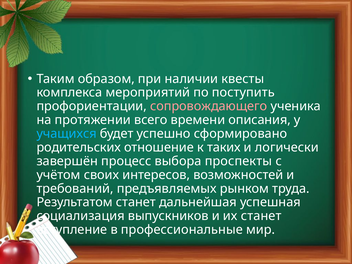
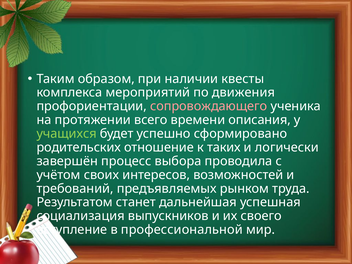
поступить: поступить -> движения (243, 93)
учащихся colour: light blue -> light green (67, 134)
проспекты: проспекты -> проводила (238, 161)
их станет: станет -> своего (261, 216)
профессиональные: профессиональные -> профессиональной (182, 230)
